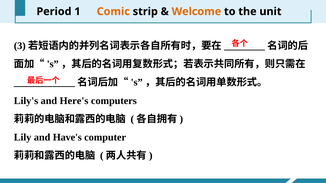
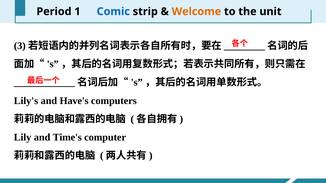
Comic colour: orange -> blue (113, 12)
Here's: Here's -> Have's (74, 101)
Have's: Have's -> Time's (67, 138)
